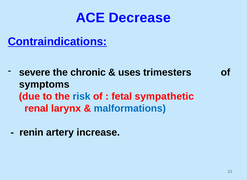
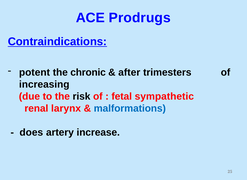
Decrease: Decrease -> Prodrugs (140, 18)
severe: severe -> potent (34, 72)
uses: uses -> after (129, 72)
symptoms: symptoms -> increasing (44, 84)
risk colour: blue -> black (82, 96)
renin: renin -> does (31, 132)
